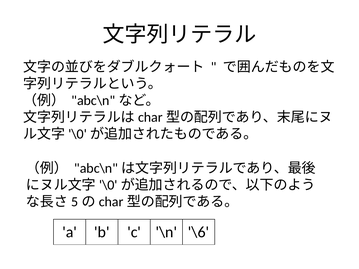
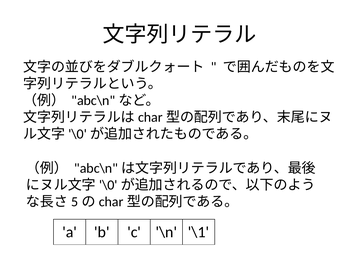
\6: \6 -> \1 (199, 232)
